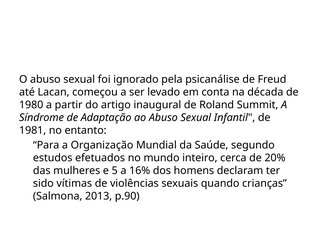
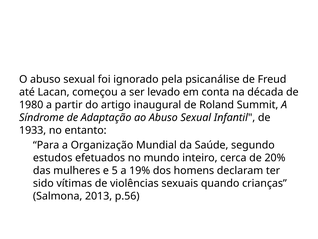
1981: 1981 -> 1933 (33, 130)
16%: 16% -> 19% (140, 170)
p.90: p.90 -> p.56 (127, 196)
